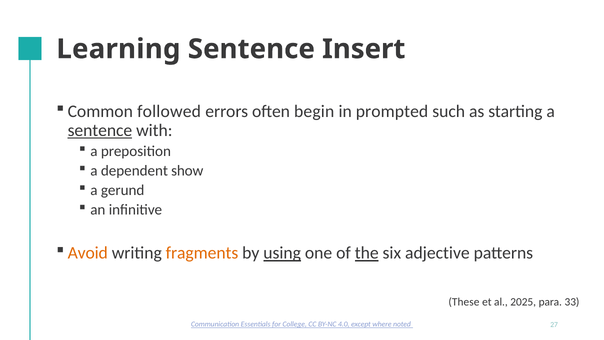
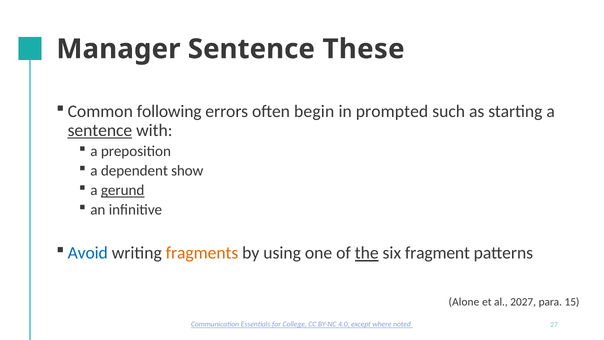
Learning: Learning -> Manager (118, 49)
Insert: Insert -> These (364, 49)
followed: followed -> following (169, 111)
gerund underline: none -> present (123, 190)
Avoid colour: orange -> blue (88, 253)
using underline: present -> none (282, 253)
adjective: adjective -> fragment (437, 253)
These: These -> Alone (464, 302)
2025: 2025 -> 2027 (523, 302)
33: 33 -> 15 (572, 302)
